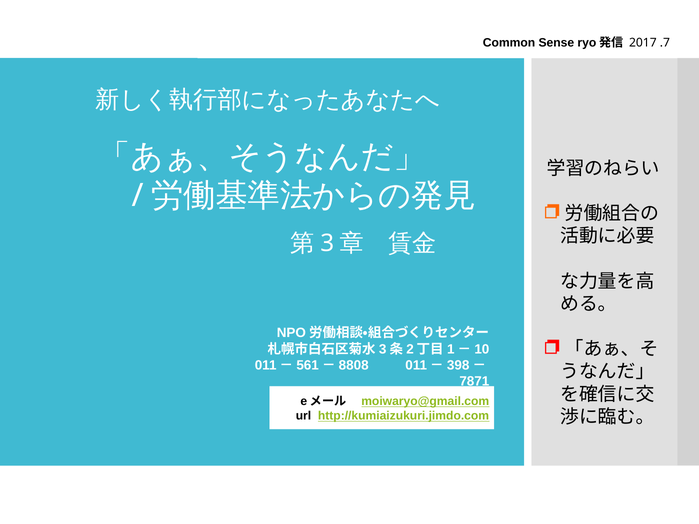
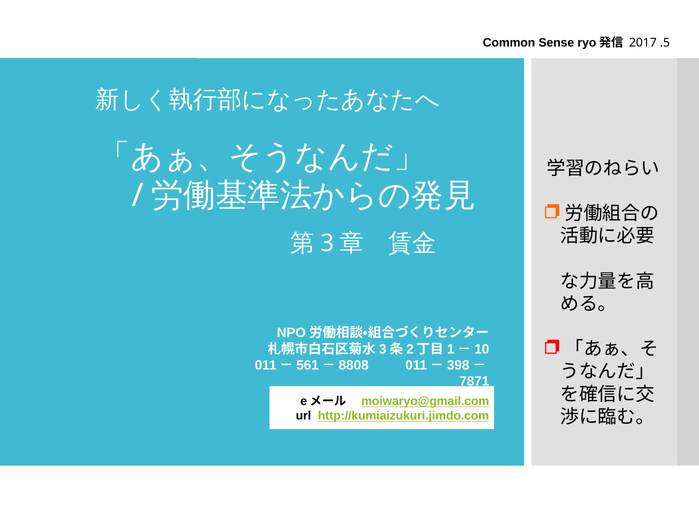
.7: .7 -> .5 (665, 43)
